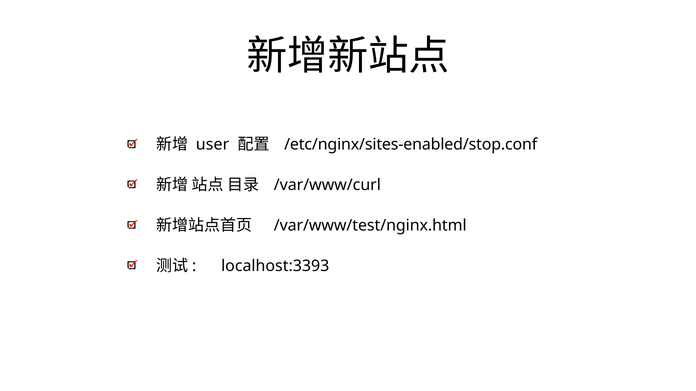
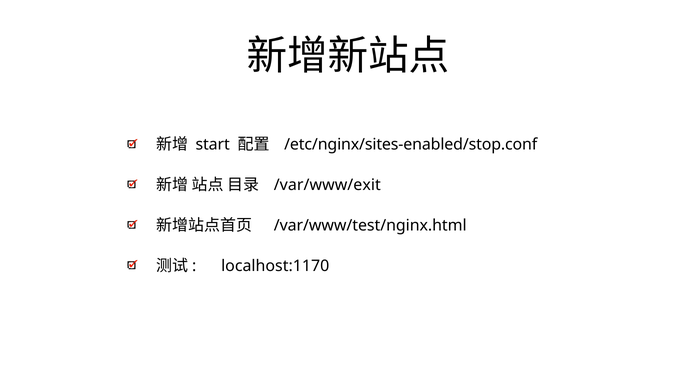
user: user -> start (213, 145)
/var/www/curl: /var/www/curl -> /var/www/exit (327, 185)
localhost:3393: localhost:3393 -> localhost:1170 (275, 266)
